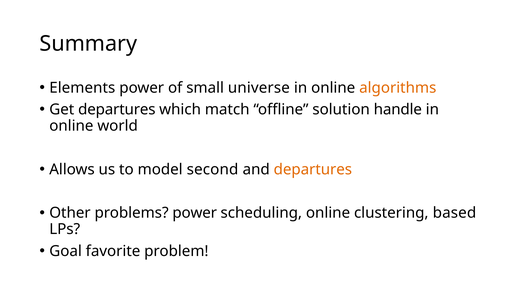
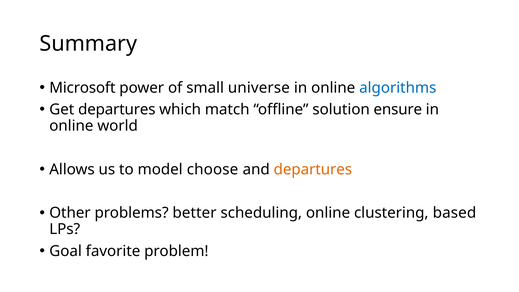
Elements: Elements -> Microsoft (82, 88)
algorithms colour: orange -> blue (398, 88)
handle: handle -> ensure (398, 110)
second: second -> choose (213, 169)
problems power: power -> better (195, 213)
